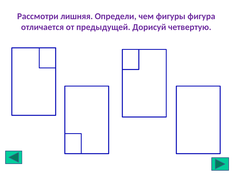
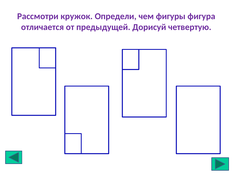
лишняя: лишняя -> кружок (77, 16)
